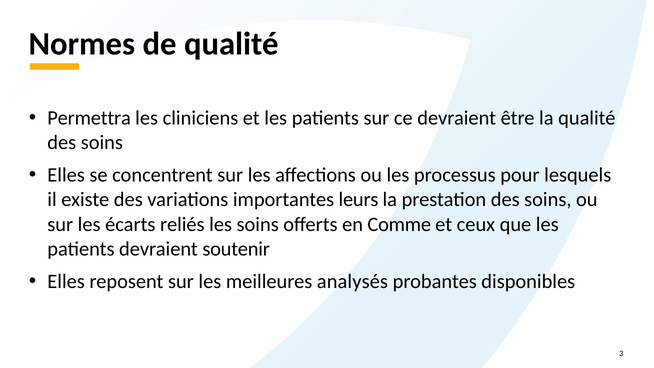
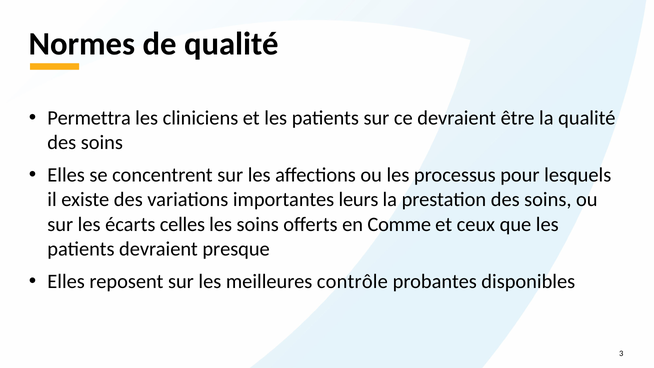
reliés: reliés -> celles (182, 224)
soutenir: soutenir -> presque (236, 249)
analysés: analysés -> contrôle (352, 281)
